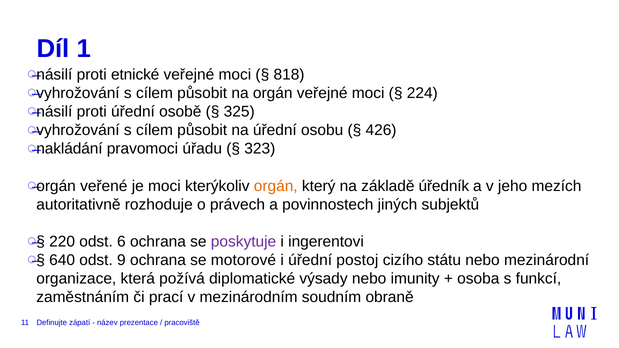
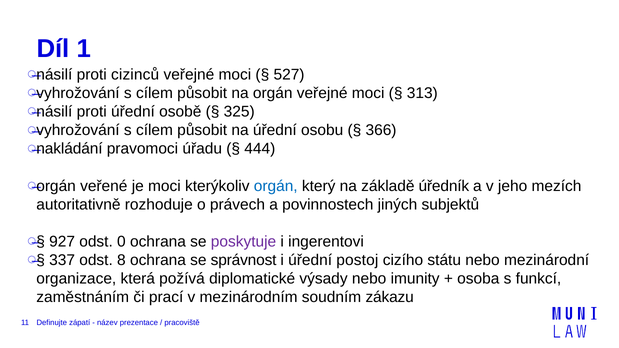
etnické: etnické -> cizinců (135, 75)
818: 818 -> 527 (289, 75)
224: 224 -> 313 (422, 93)
426: 426 -> 366 (381, 130)
323: 323 -> 444 (260, 149)
orgán colour: orange -> blue (276, 186)
220: 220 -> 927 (62, 242)
6: 6 -> 0 (121, 242)
640: 640 -> 337 (62, 260)
9: 9 -> 8 (121, 260)
motorové: motorové -> správnost (244, 260)
obraně: obraně -> zákazu (390, 297)
